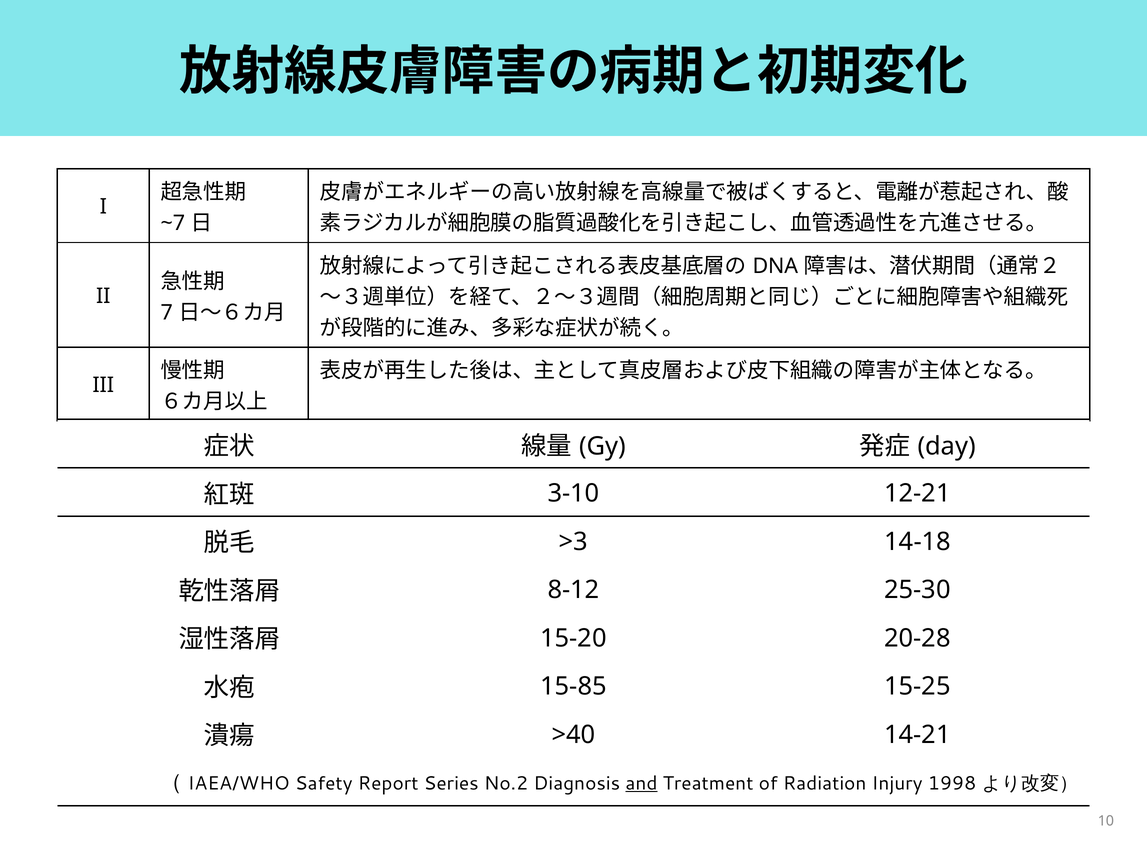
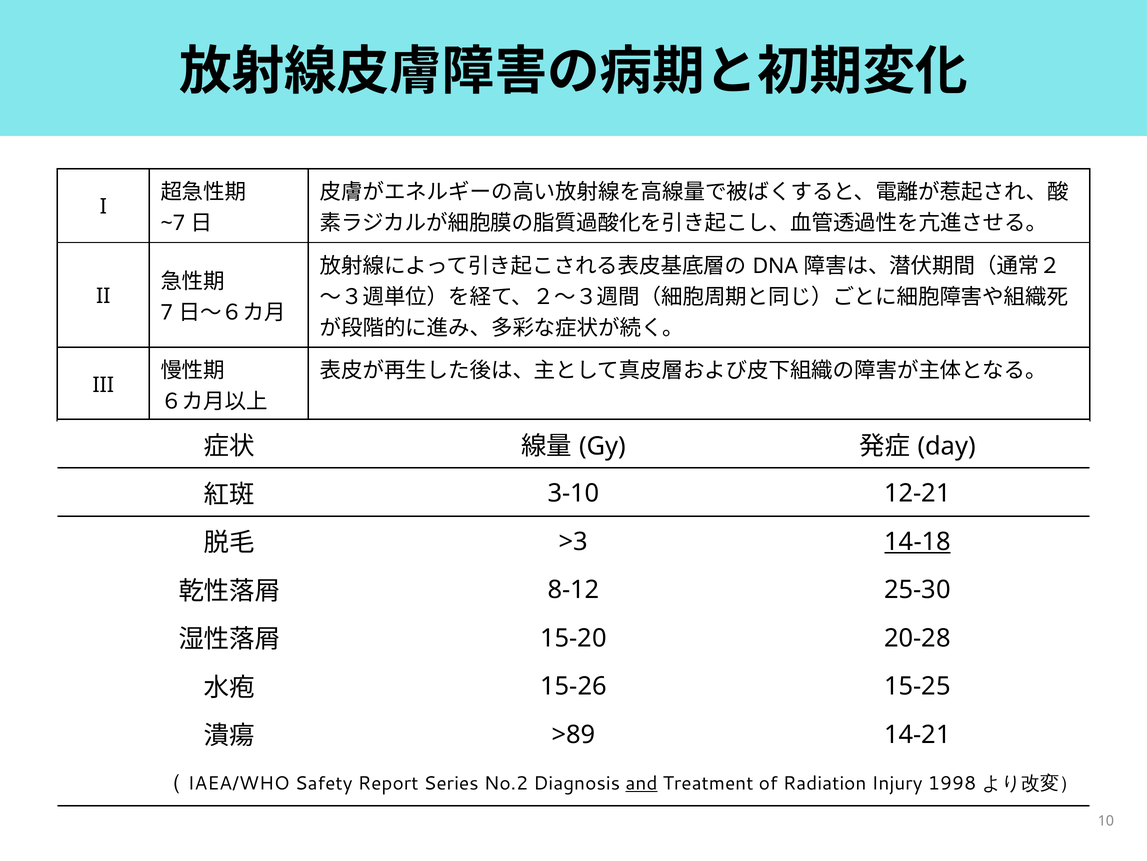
14-18 underline: none -> present (918, 541)
15-85: 15-85 -> 15-26 (573, 686)
>40: >40 -> >89 (573, 734)
